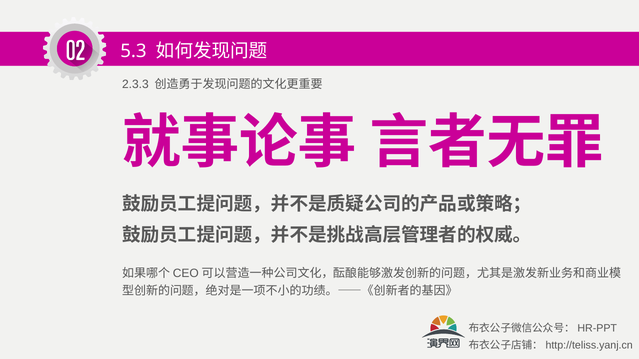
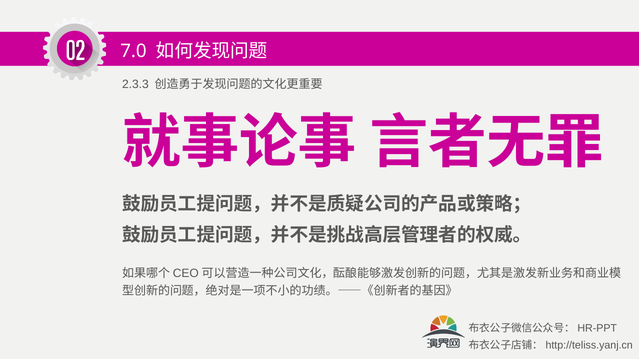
5.3: 5.3 -> 7.0 (133, 51)
